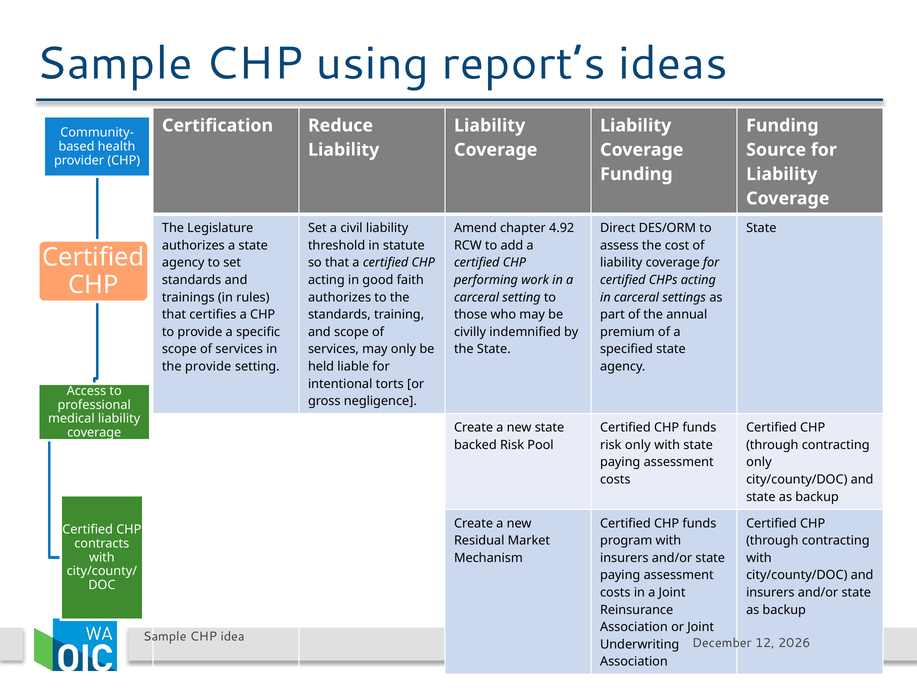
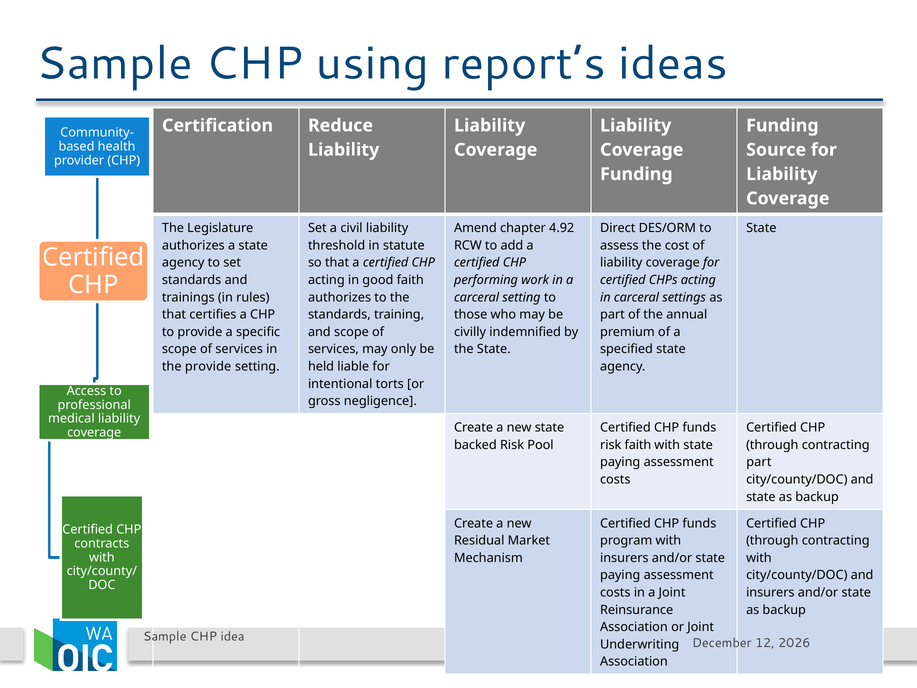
risk only: only -> faith (638, 445)
only: only -> part (759, 462)
